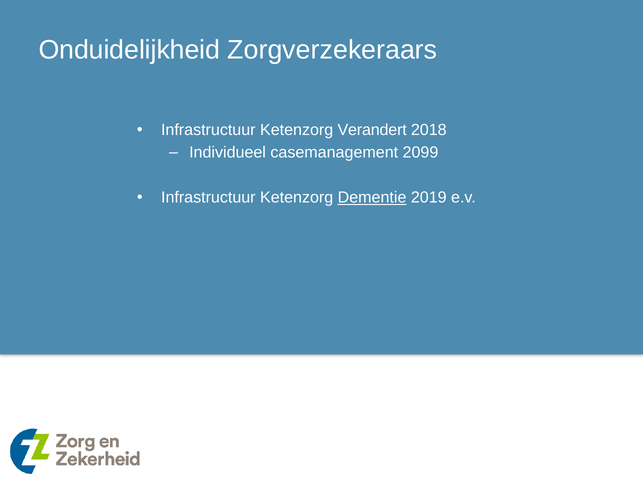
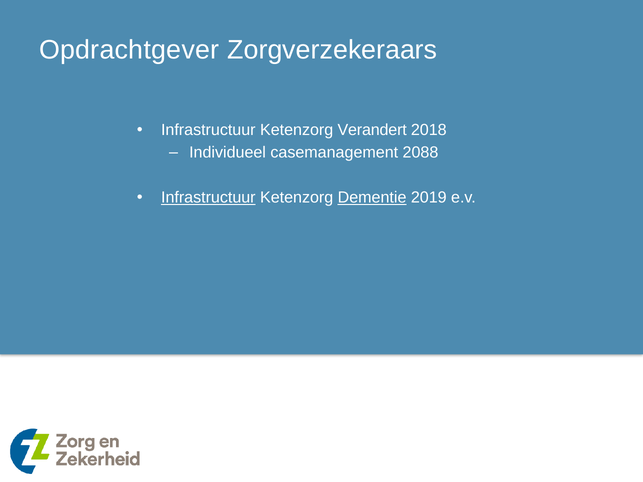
Onduidelijkheid: Onduidelijkheid -> Opdrachtgever (129, 50)
2099: 2099 -> 2088 (420, 153)
Infrastructuur underline: none -> present (208, 198)
